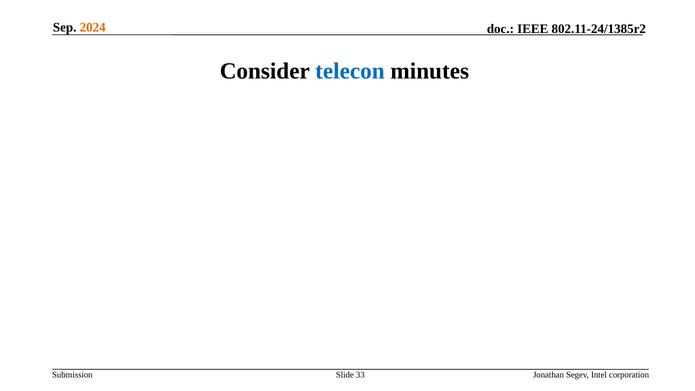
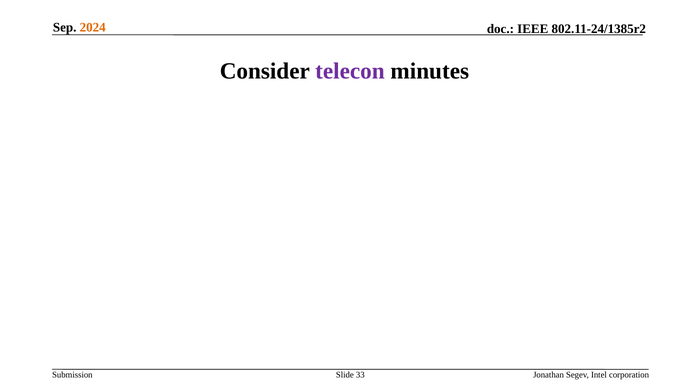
telecon colour: blue -> purple (350, 71)
